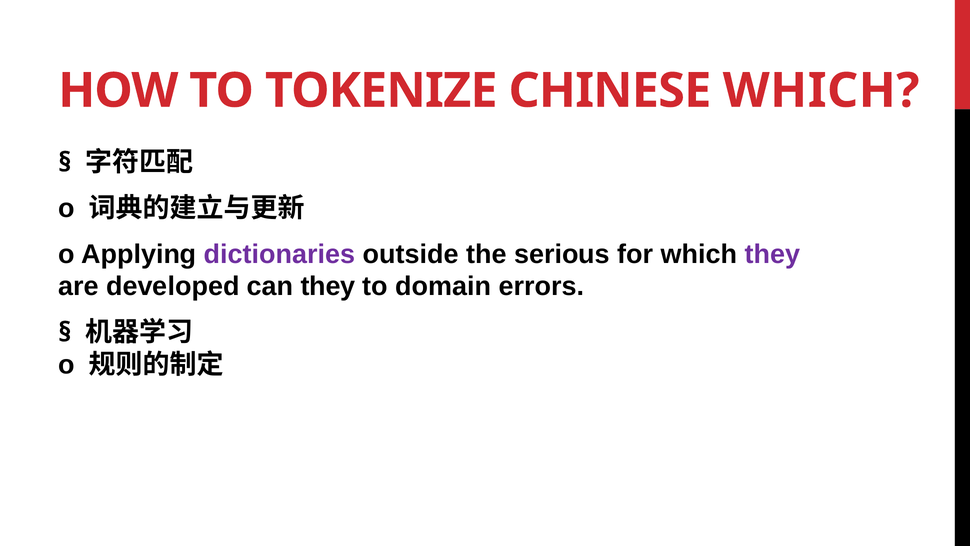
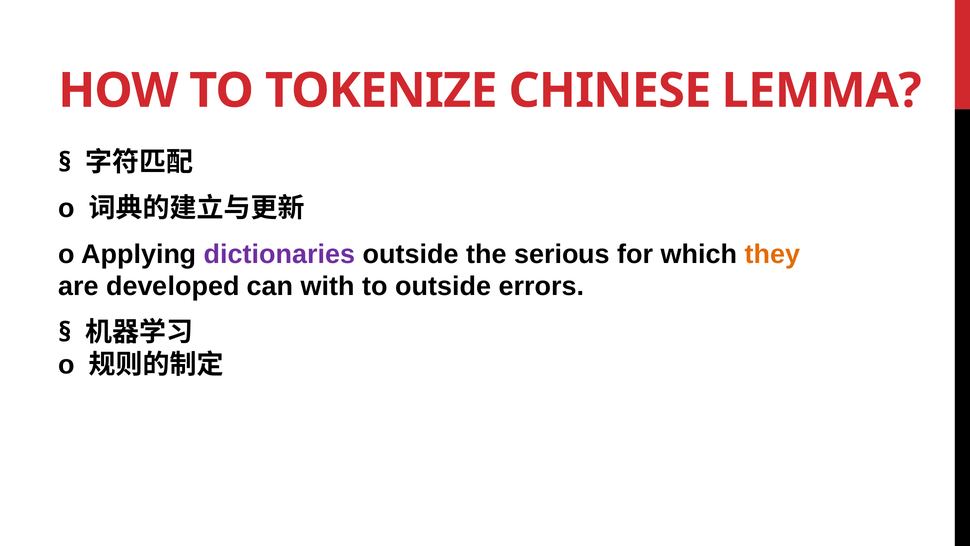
CHINESE WHICH: WHICH -> LEMMA (822, 91)
they colour: purple -> orange (773, 254)
can they: they -> with (328, 286)
to domain: domain -> outside (443, 286)
